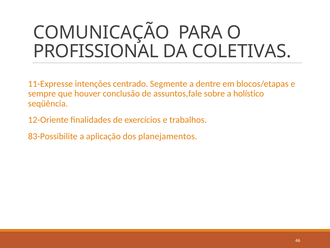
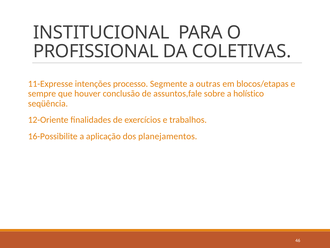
COMUNICAÇÃO: COMUNICAÇÃO -> INSTITUCIONAL (101, 33)
centrado: centrado -> processo (131, 84)
dentre: dentre -> outras (208, 84)
83-Possibilite: 83-Possibilite -> 16-Possibilite (53, 136)
